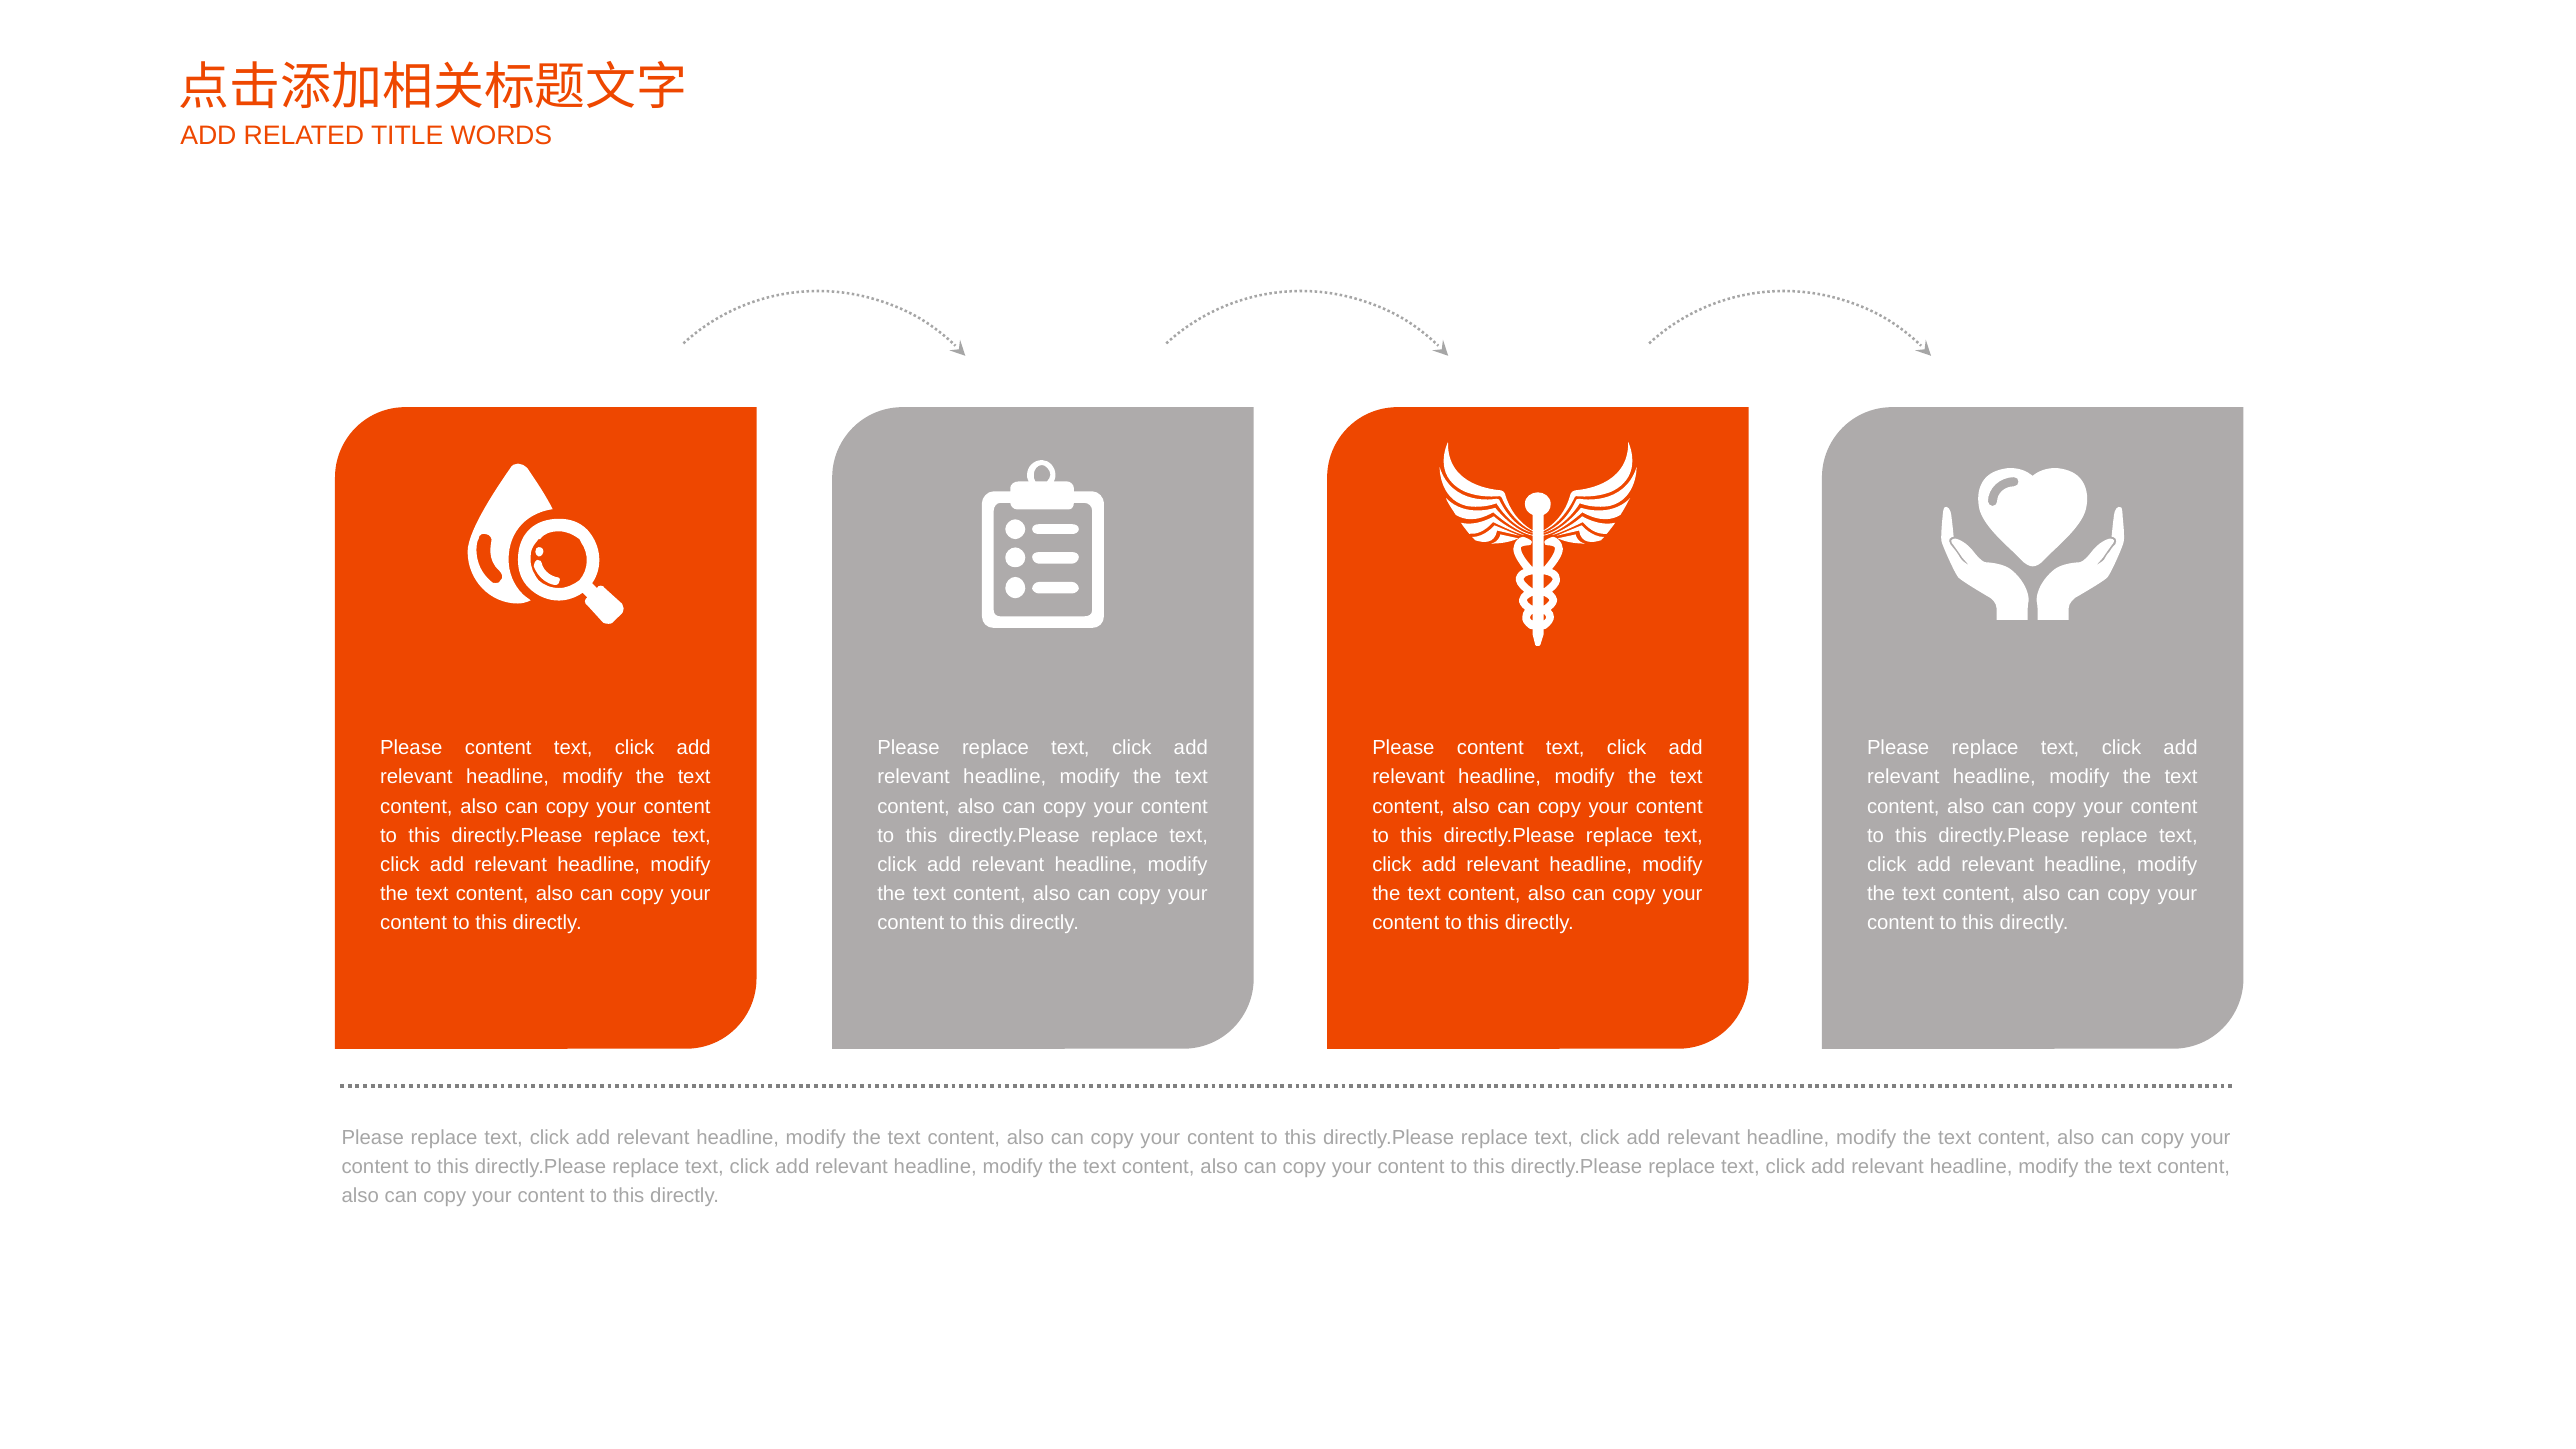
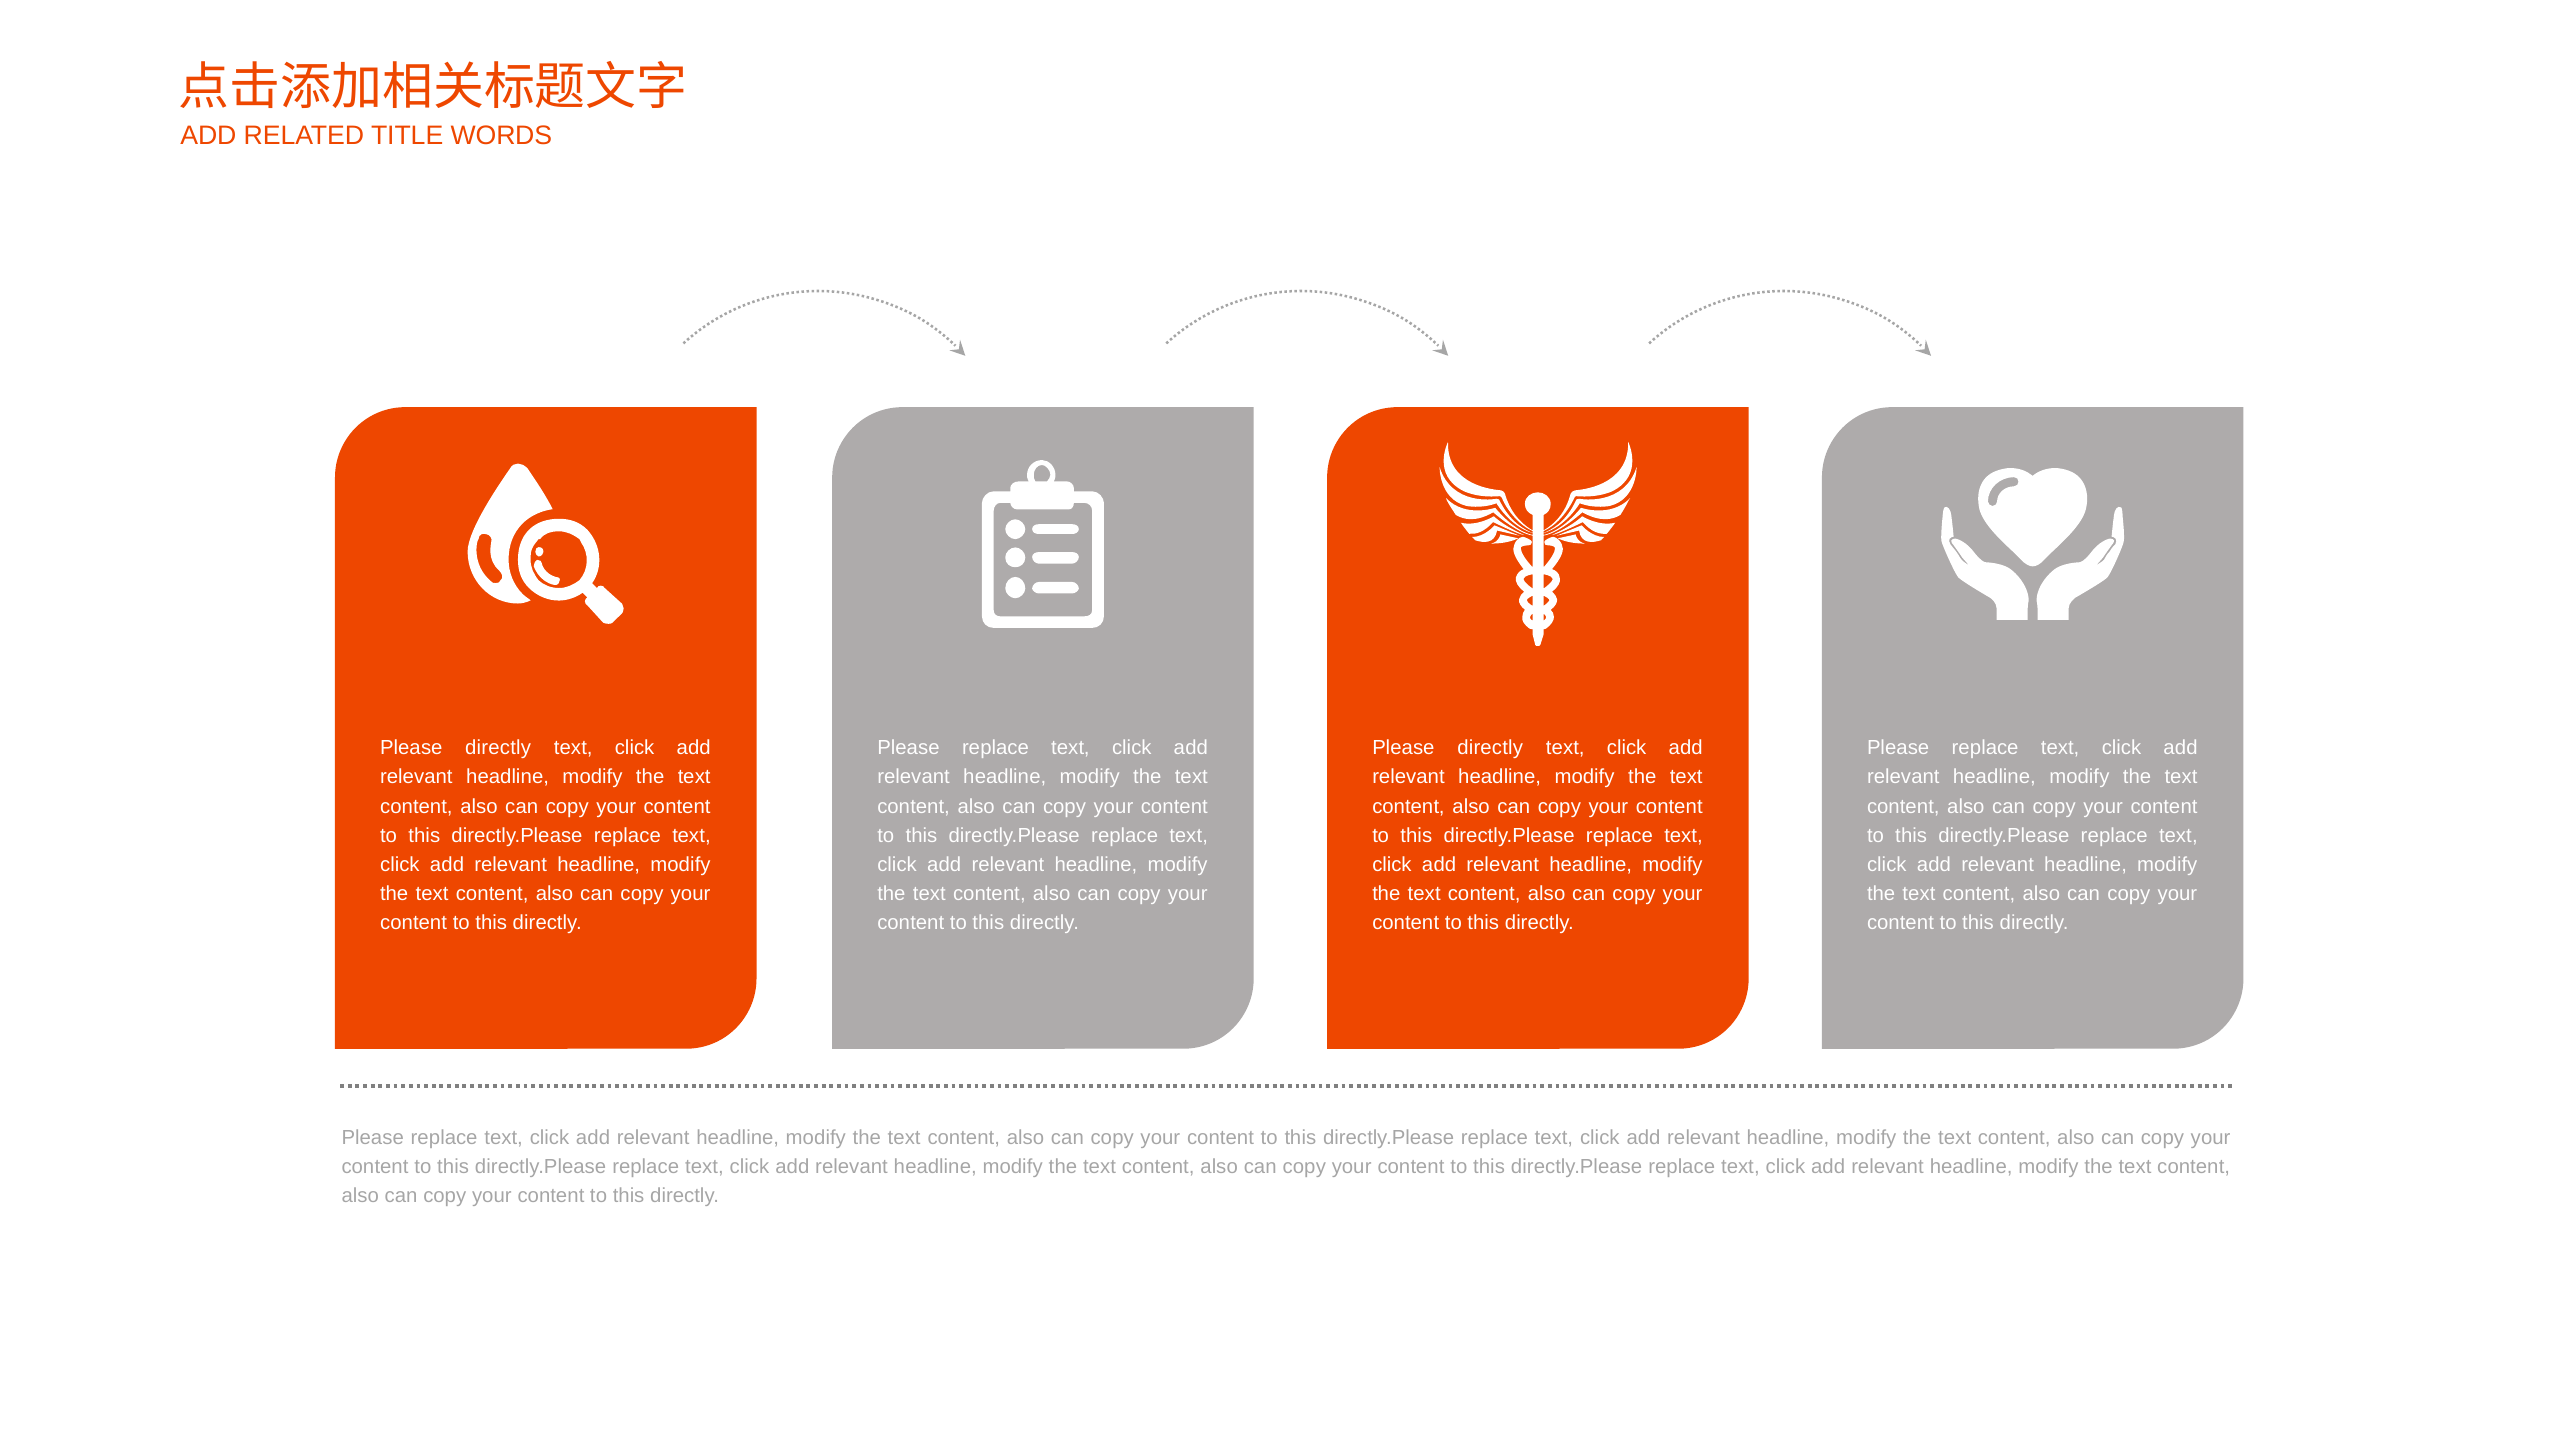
content: content -> directly (498, 748)
content: content -> directly (1490, 748)
